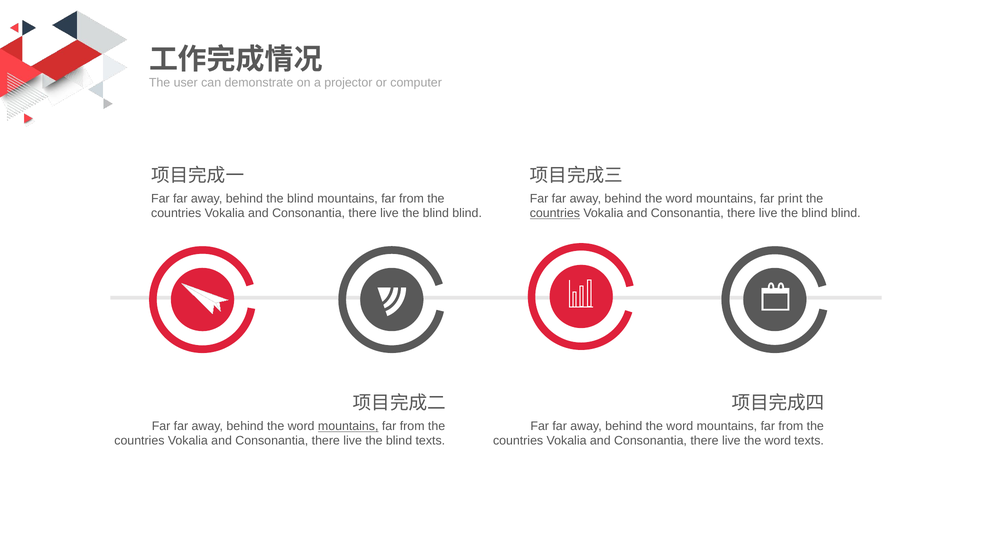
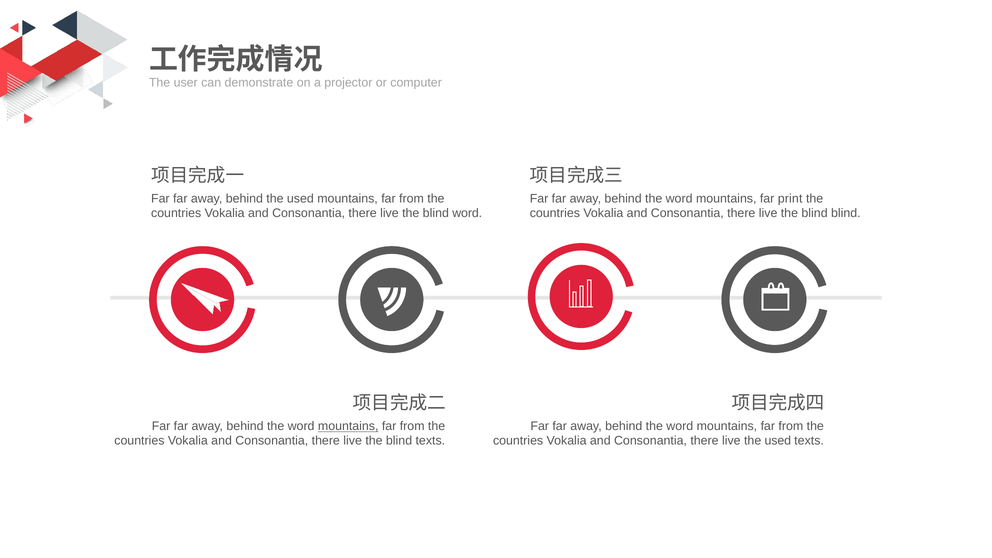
behind the blind: blind -> used (300, 199)
blind: blind -> word (467, 213)
countries underline: present -> none (555, 213)
live the word: word -> used (778, 441)
